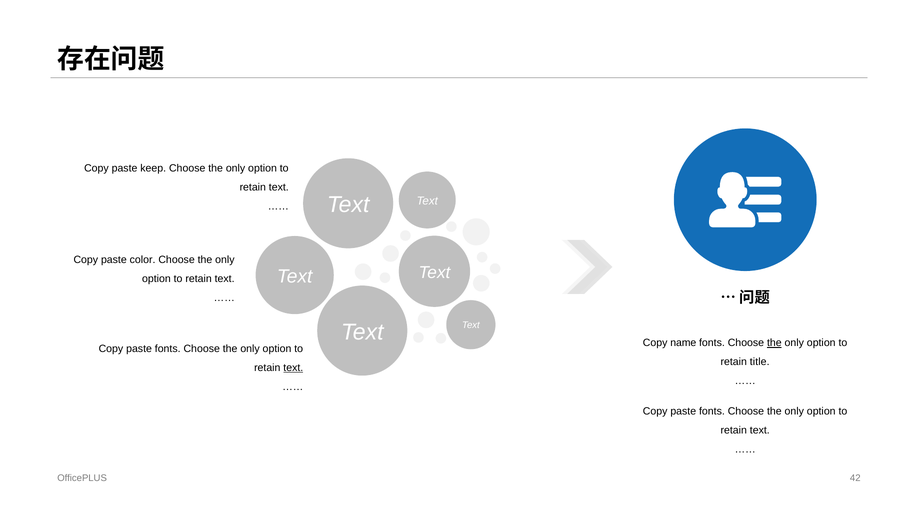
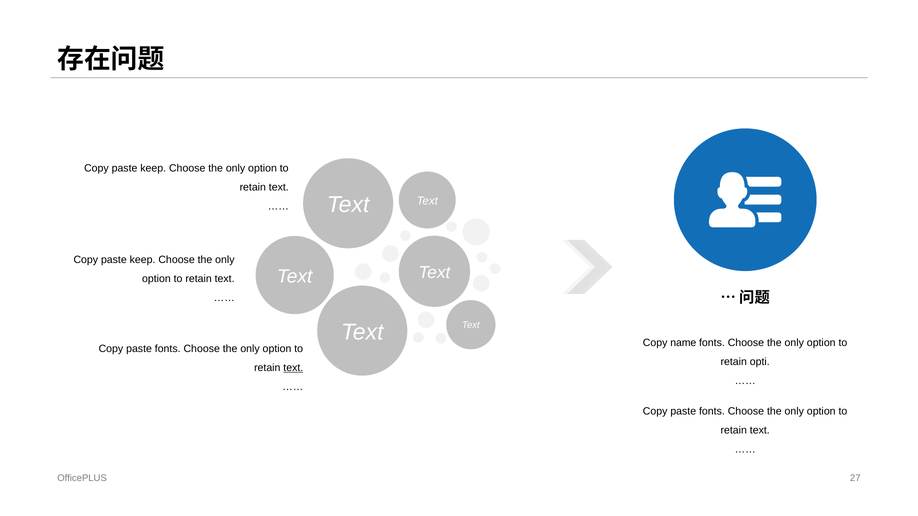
color: color -> keep (143, 260)
the underline: present -> none (774, 343)
title: title -> opti (760, 362)
42: 42 -> 27 (855, 478)
